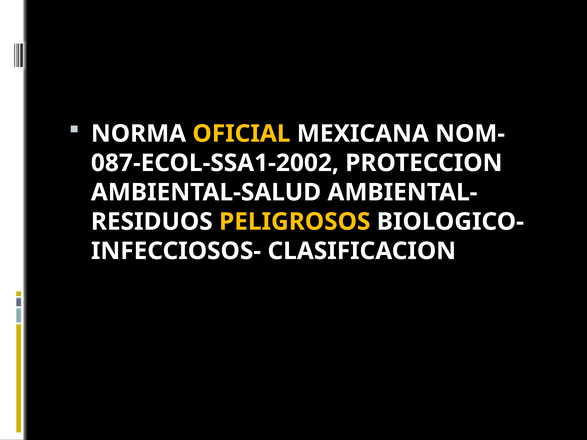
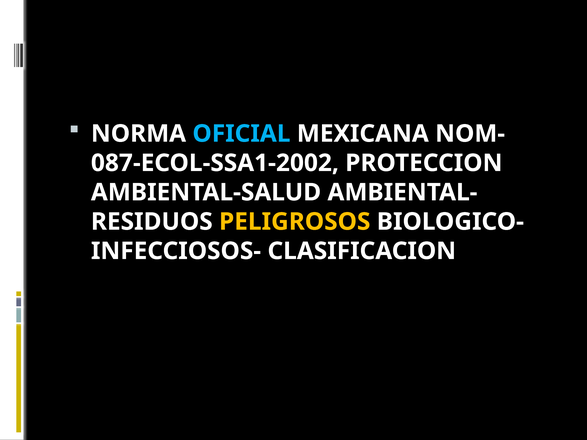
OFICIAL colour: yellow -> light blue (241, 134)
